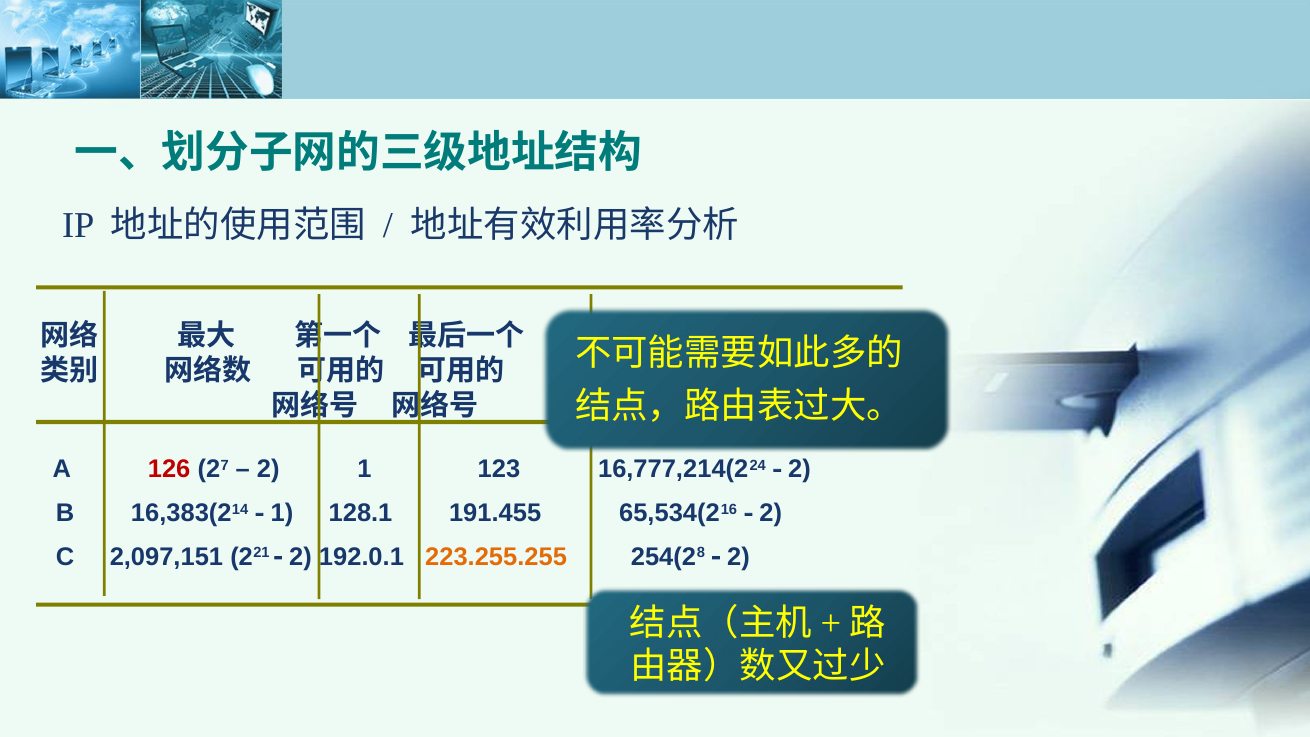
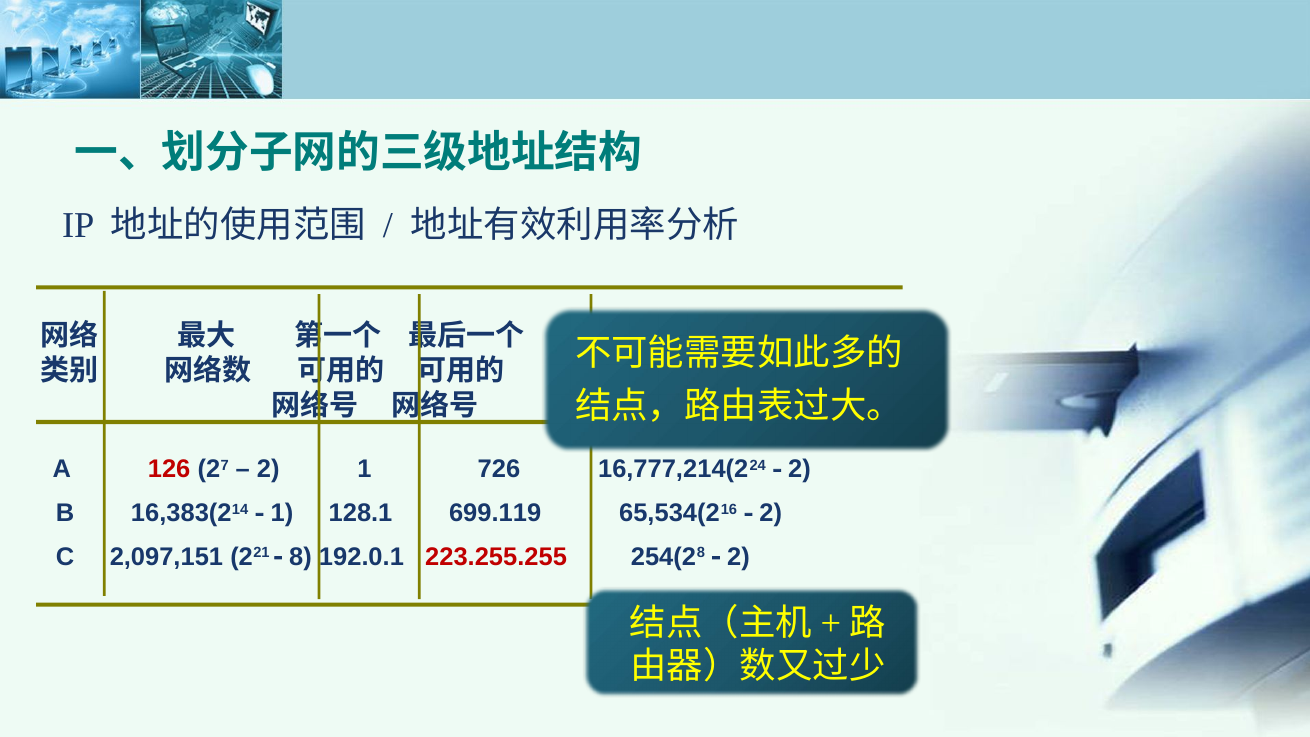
123: 123 -> 726 (499, 469)
191.455: 191.455 -> 699.119 (495, 513)
2: 2 -> 8 (300, 557)
223.255.255 colour: orange -> red (496, 557)
